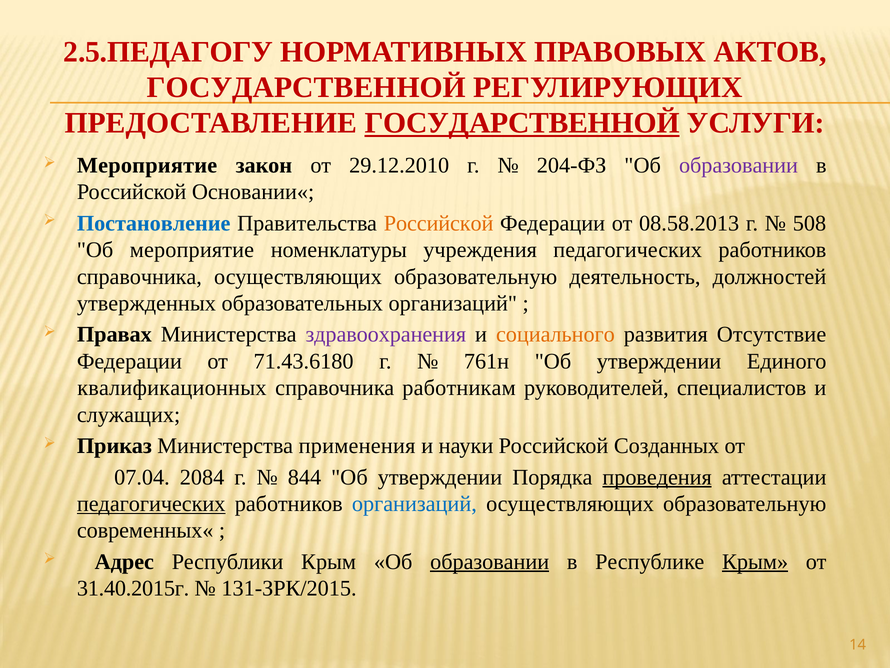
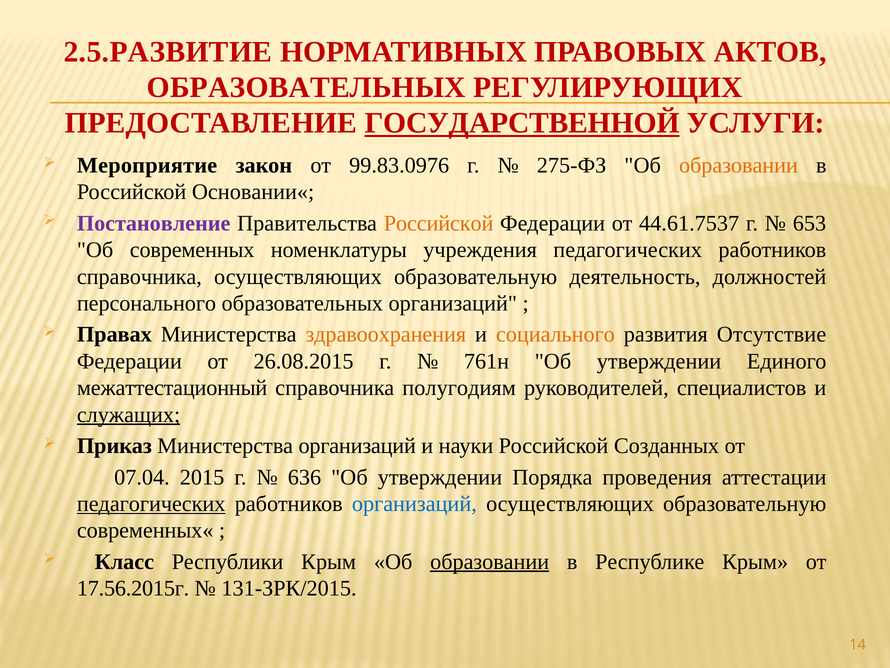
2.5.ПЕДАГОГУ: 2.5.ПЕДАГОГУ -> 2.5.РАЗВИТИЕ (168, 52)
ГОСУДАРСТВЕННОЙ: ГОСУДАРСТВЕННОЙ -> ОБРАЗОВАТЕЛЬНЫХ (306, 87)
29.12.2010: 29.12.2010 -> 99.83.0976 (399, 165)
204-ФЗ: 204-ФЗ -> 275-ФЗ (572, 165)
образовании colour: purple -> orange (738, 165)
Постановление colour: blue -> purple (154, 223)
08.58.2013: 08.58.2013 -> 44.61.7537 (689, 223)
508: 508 -> 653 (810, 223)
Об мероприятие: мероприятие -> современных (192, 250)
утвержденных: утвержденных -> персонального (146, 303)
здравоохранения colour: purple -> orange (386, 334)
71.43.6180: 71.43.6180 -> 26.08.2015 (304, 361)
квалификационных: квалификационных -> межаттестационный (172, 388)
работникам: работникам -> полугодиям (459, 388)
служащих underline: none -> present (129, 414)
Министерства применения: применения -> организаций (357, 446)
2084: 2084 -> 2015 (202, 477)
844: 844 -> 636 (305, 477)
проведения underline: present -> none (657, 477)
Адрес: Адрес -> Класс (124, 561)
Крым underline: present -> none (755, 561)
31.40.2015г: 31.40.2015г -> 17.56.2015г (133, 588)
